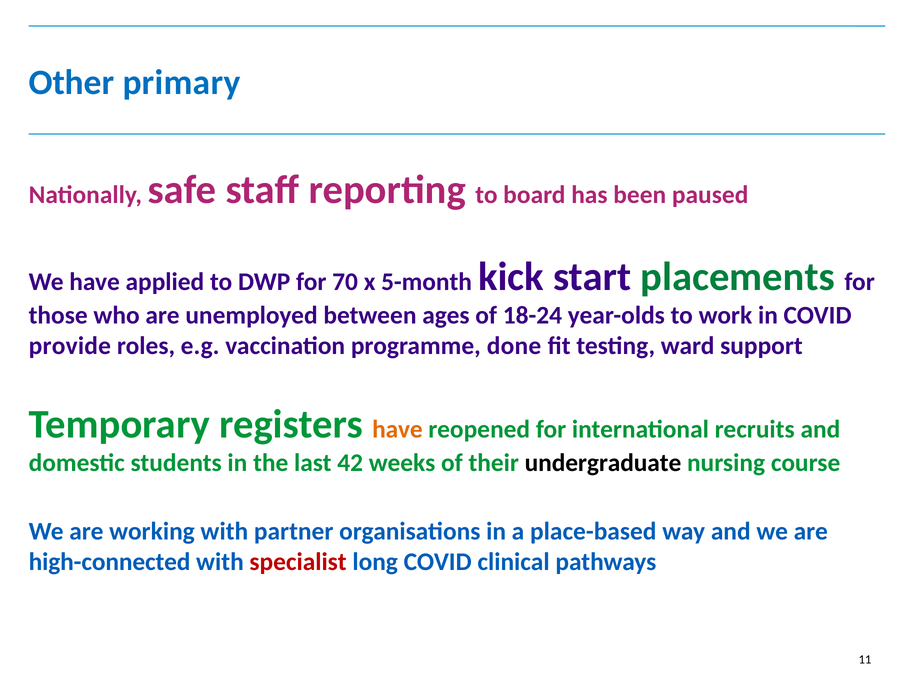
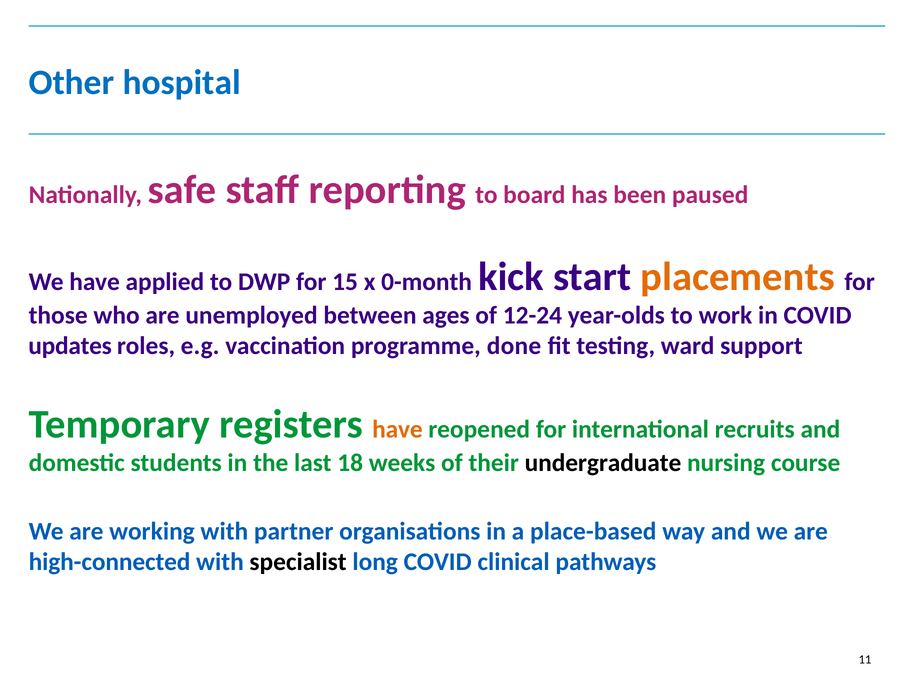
primary: primary -> hospital (182, 83)
70: 70 -> 15 (345, 282)
5-month: 5-month -> 0-month (427, 282)
placements colour: green -> orange (738, 277)
18-24: 18-24 -> 12-24 (532, 315)
provide: provide -> updates (70, 346)
42: 42 -> 18 (350, 463)
specialist colour: red -> black (298, 562)
